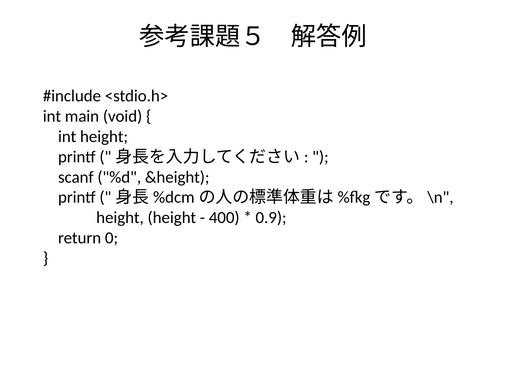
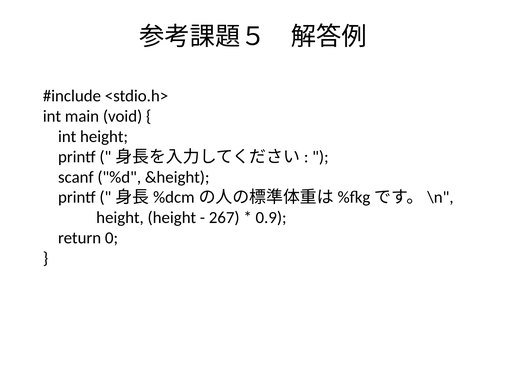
400: 400 -> 267 (224, 217)
